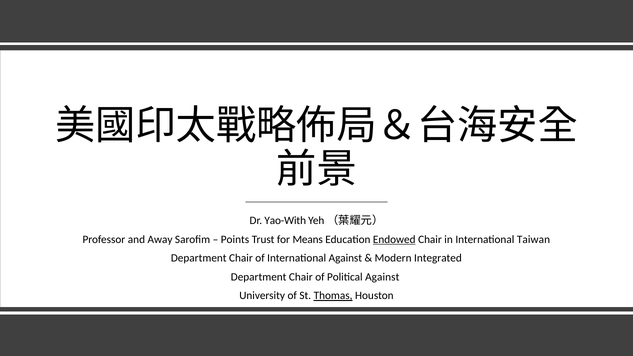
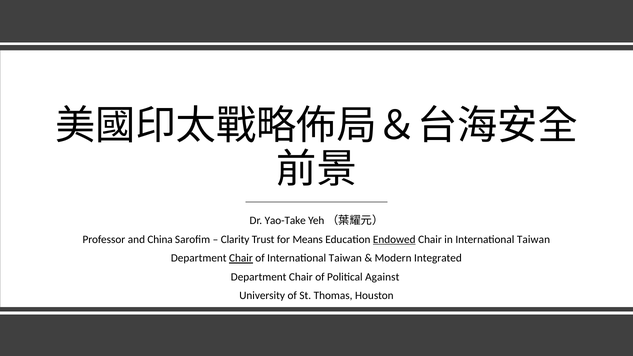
Yao-With: Yao-With -> Yao-Take (285, 221)
Away: Away -> China (160, 240)
Points: Points -> Clarity (235, 240)
Chair underline: none -> present (241, 258)
of International Against: Against -> Taiwan (345, 258)
Thomas underline: present -> none (333, 296)
